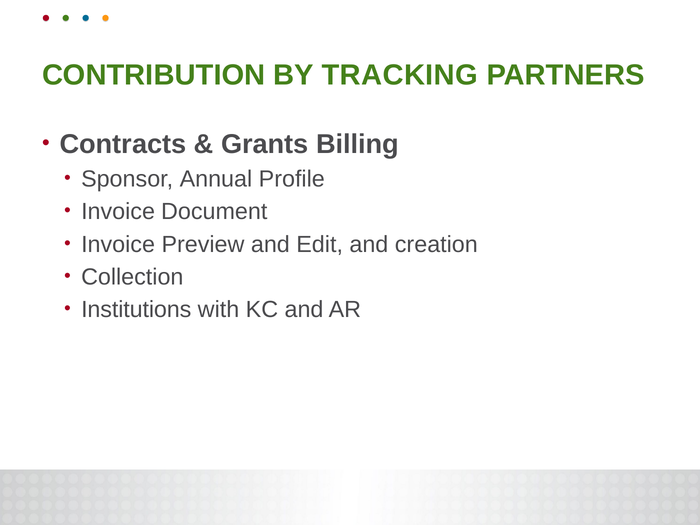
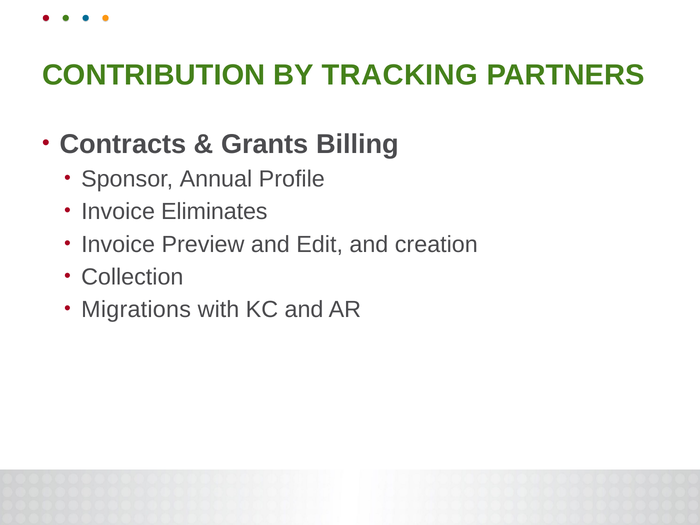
Document: Document -> Eliminates (214, 212)
Institutions: Institutions -> Migrations (136, 310)
